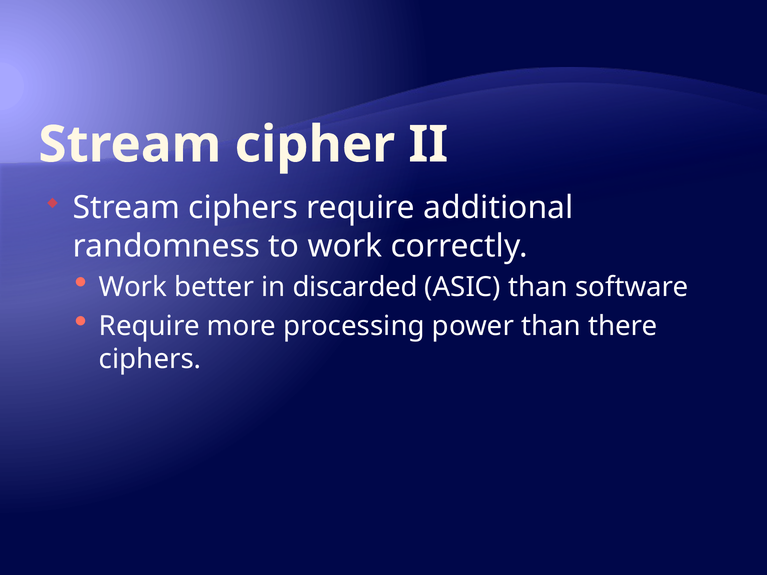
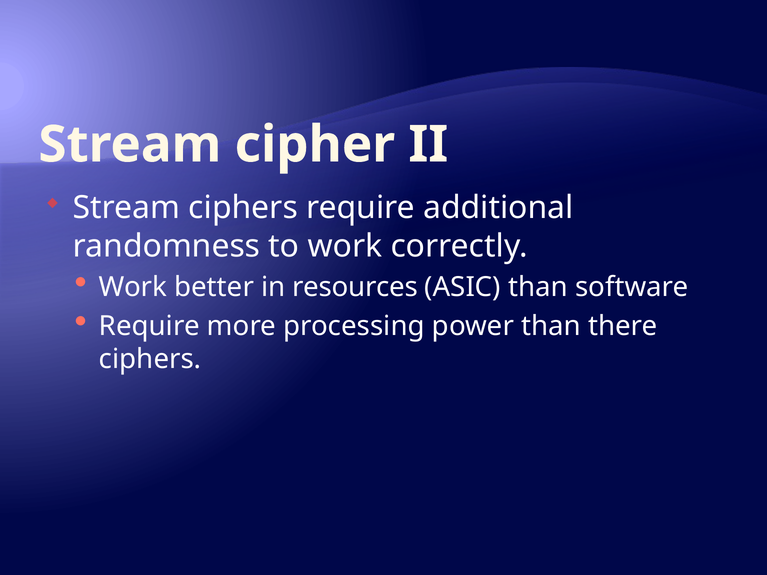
discarded: discarded -> resources (355, 287)
